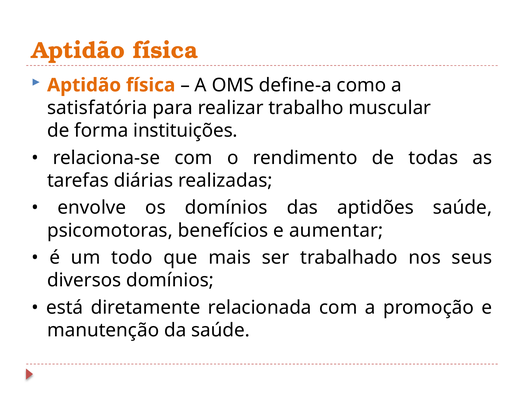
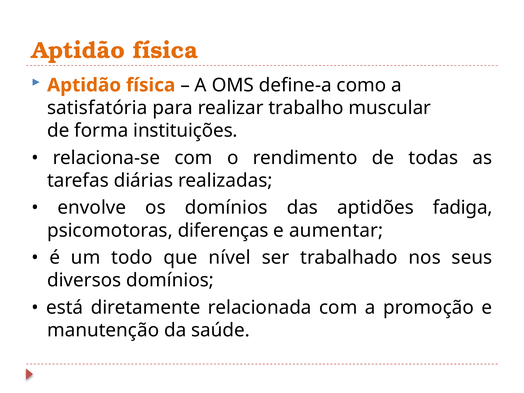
aptidões saúde: saúde -> fadiga (463, 208)
benefícios: benefícios -> diferenças (223, 230)
mais: mais -> nível (230, 258)
